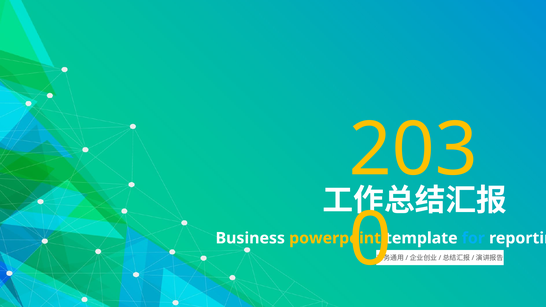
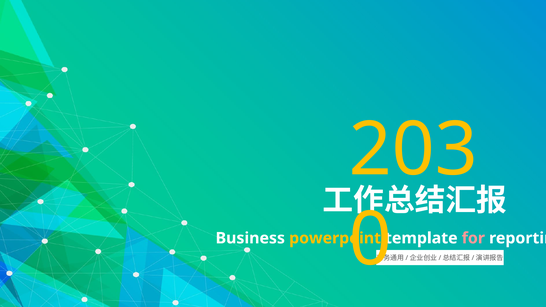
for colour: light blue -> pink (473, 238)
